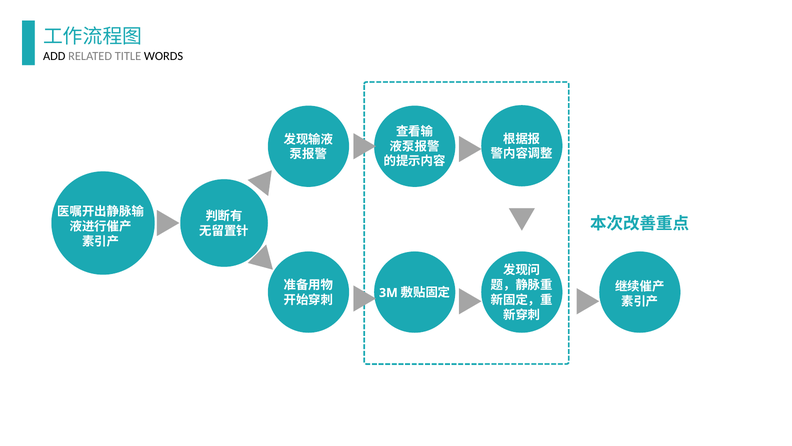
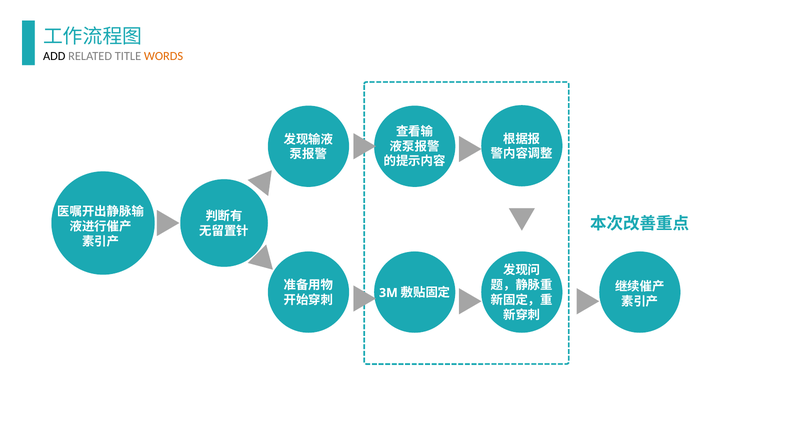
WORDS colour: black -> orange (164, 56)
